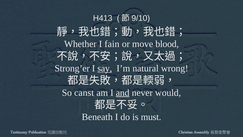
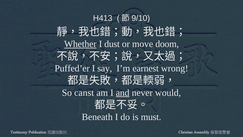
Whether underline: none -> present (80, 44)
fain: fain -> dust (112, 44)
blood: blood -> doom (167, 44)
Strong’er: Strong’er -> Puffed’er (72, 68)
say underline: present -> none (105, 68)
natural: natural -> earnest (146, 68)
